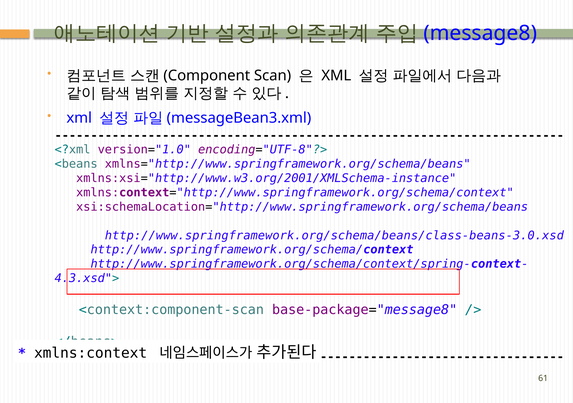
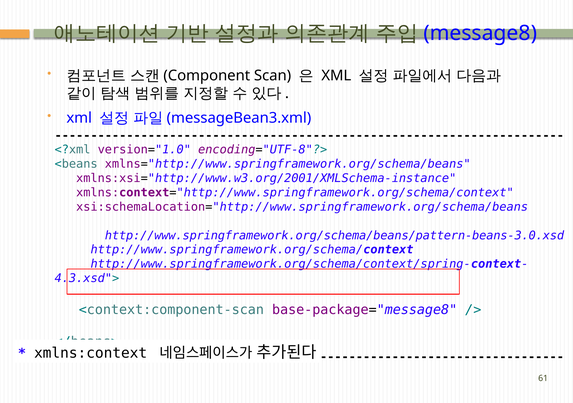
http://www.springframework.org/schema/beans/class-beans-3.0.xsd: http://www.springframework.org/schema/beans/class-beans-3.0.xsd -> http://www.springframework.org/schema/beans/pattern-beans-3.0.xsd (334, 236)
